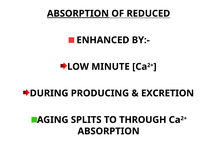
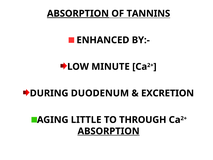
REDUCED: REDUCED -> TANNINS (148, 13)
PRODUCING: PRODUCING -> DUODENUM (100, 93)
SPLITS: SPLITS -> LITTLE (86, 120)
ABSORPTION underline: none -> present (109, 131)
